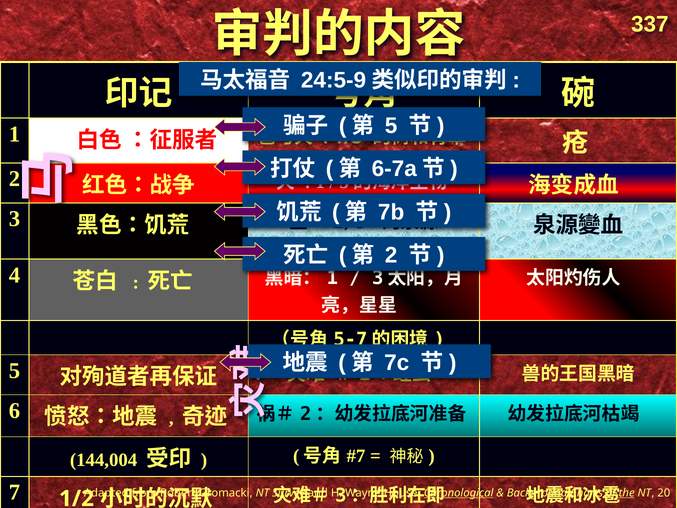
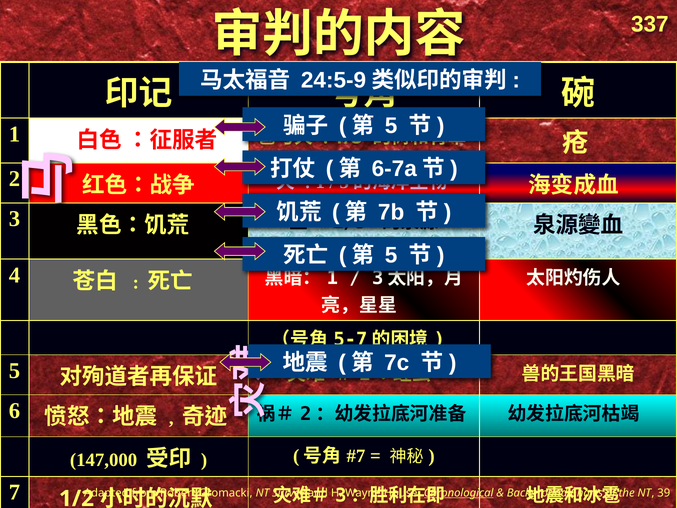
2: 2 -> 5 (391, 255)
144,004: 144,004 -> 147,000 (104, 460)
the underline: present -> none (627, 493)
20: 20 -> 39 (664, 493)
